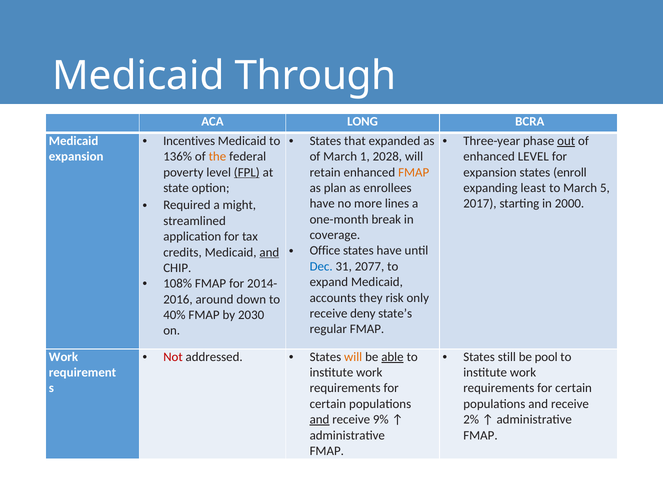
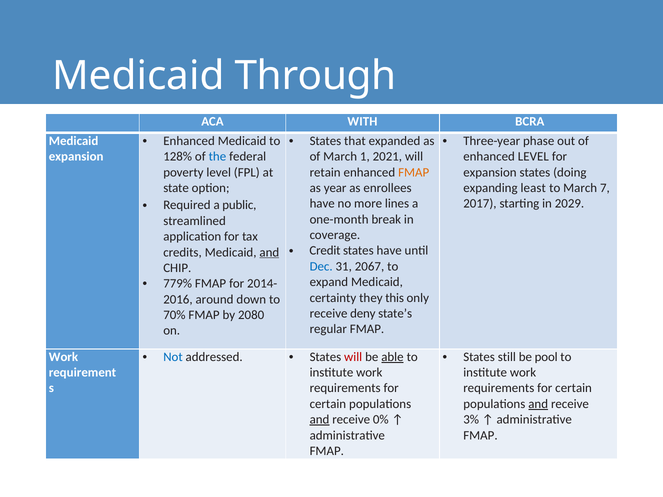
LONG: LONG -> WITH (362, 122)
Incentives: Incentives -> Enhanced (189, 141)
out underline: present -> none (566, 141)
136%: 136% -> 128% (178, 157)
the colour: orange -> blue (217, 157)
2028: 2028 -> 2021 (387, 157)
FPL underline: present -> none (247, 172)
enroll: enroll -> doing (570, 172)
plan: plan -> year (335, 188)
5: 5 -> 7 (605, 188)
2000: 2000 -> 2029 (570, 204)
might: might -> public (239, 205)
Office: Office -> Credit (325, 251)
2077: 2077 -> 2067 (369, 267)
108%: 108% -> 779% (178, 284)
accounts: accounts -> certainty (333, 298)
risk: risk -> this (395, 298)
40%: 40% -> 70% (174, 315)
2030: 2030 -> 2080 (251, 315)
Not colour: red -> blue (173, 357)
will colour: orange -> red (353, 357)
and underline: none -> present (538, 404)
9%: 9% -> 0% (381, 420)
2%: 2% -> 3% (471, 420)
